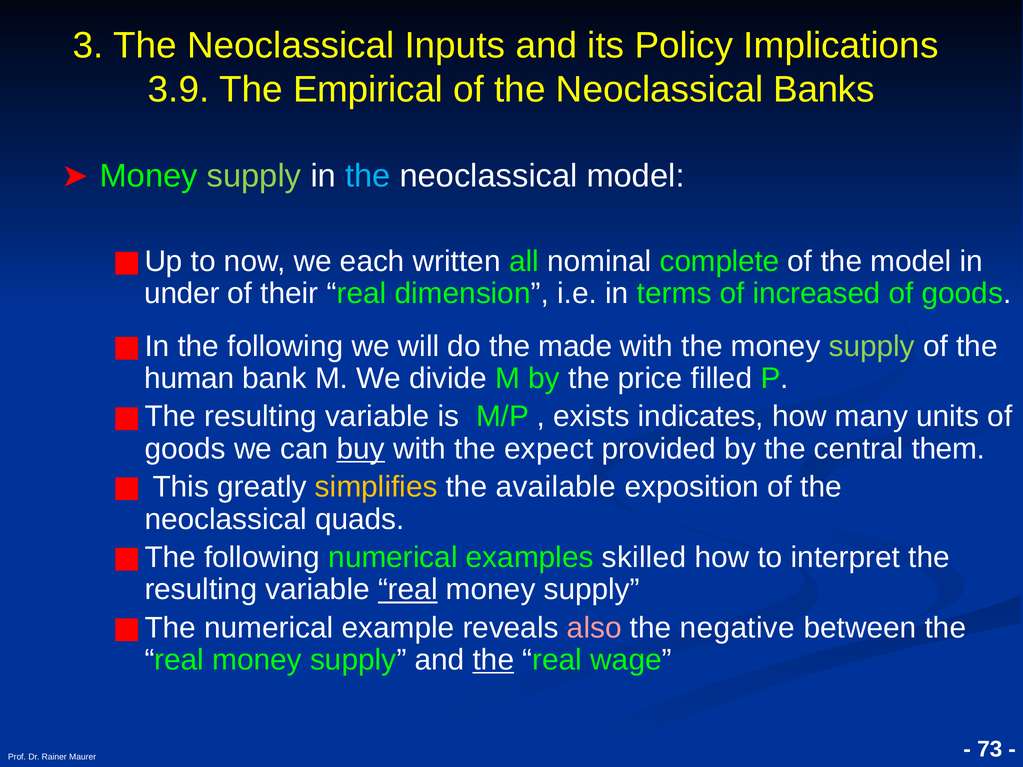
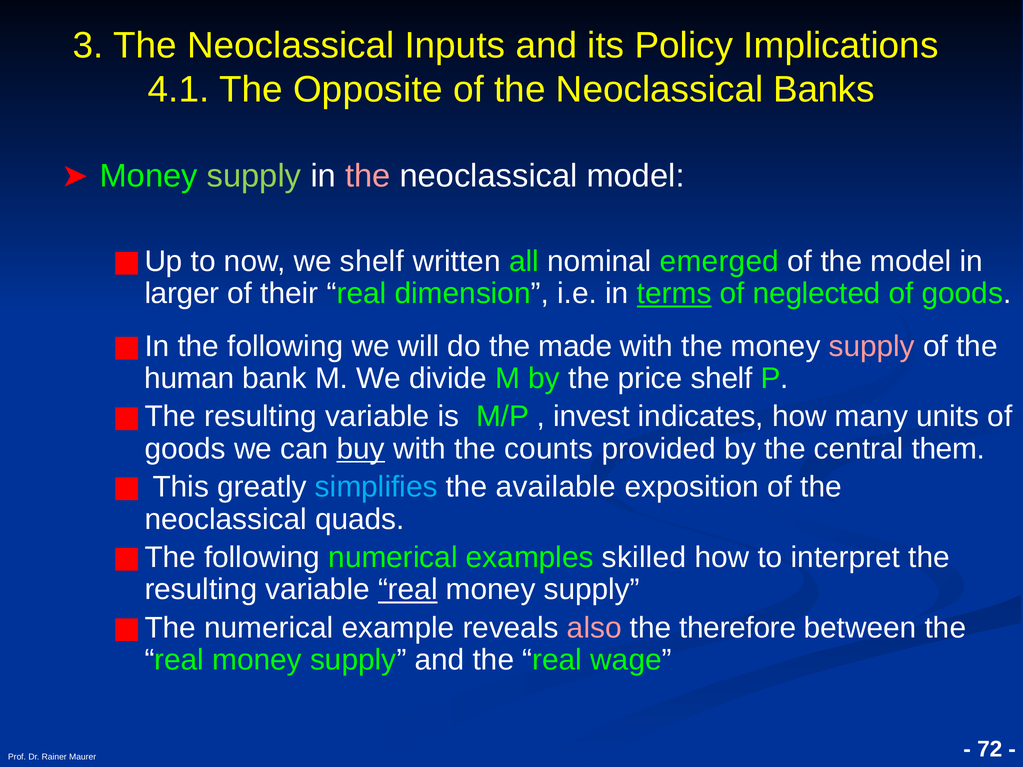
3.9: 3.9 -> 4.1 (179, 90)
Empirical: Empirical -> Opposite (368, 90)
the colour: light blue -> pink (368, 176)
we each: each -> shelf (372, 261)
complete: complete -> emerged (719, 261)
under: under -> larger (182, 294)
terms underline: none -> present (674, 294)
increased: increased -> neglected (817, 294)
supply colour: light green -> pink (872, 346)
price filled: filled -> shelf (722, 379)
exists: exists -> invest (592, 417)
expect: expect -> counts (549, 449)
simplifies colour: yellow -> light blue (376, 487)
negative: negative -> therefore (738, 628)
the underline: present -> none (493, 660)
73: 73 -> 72 (990, 750)
